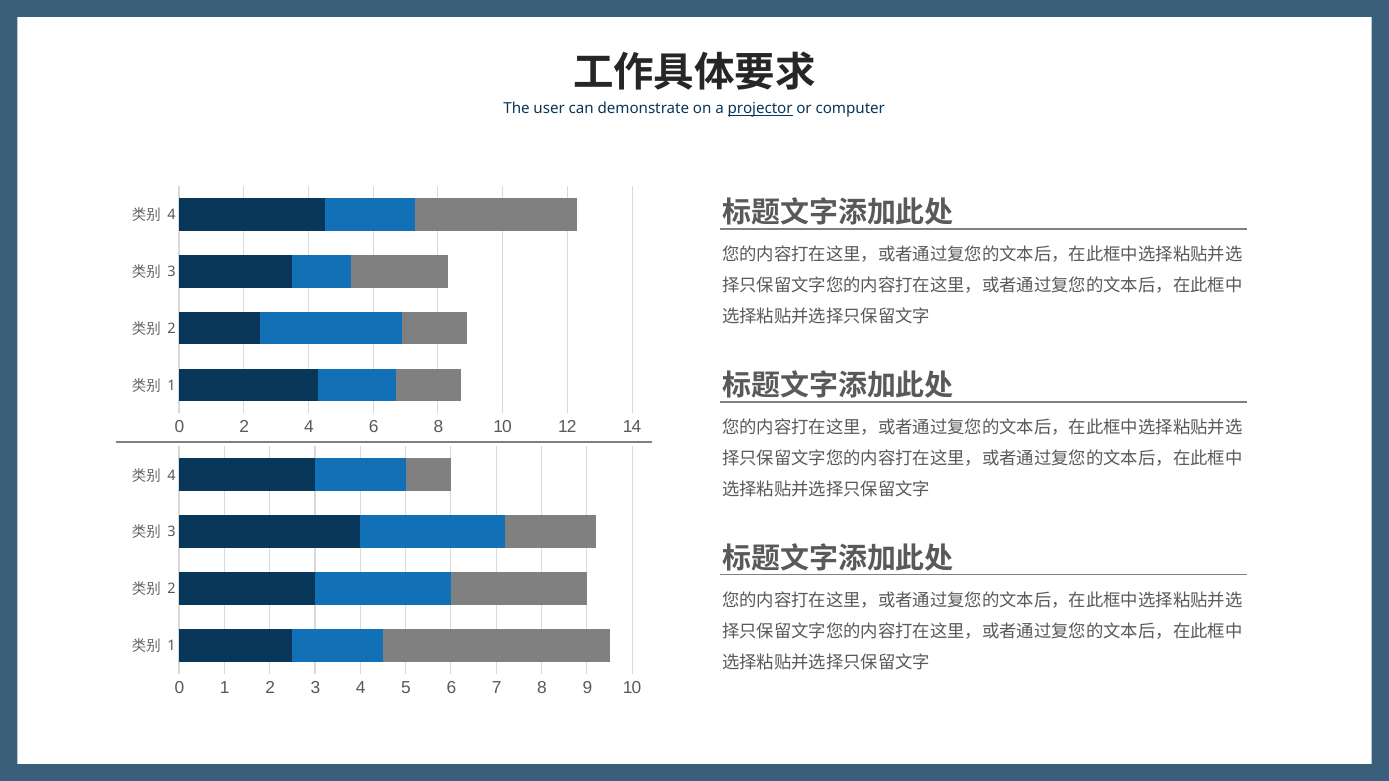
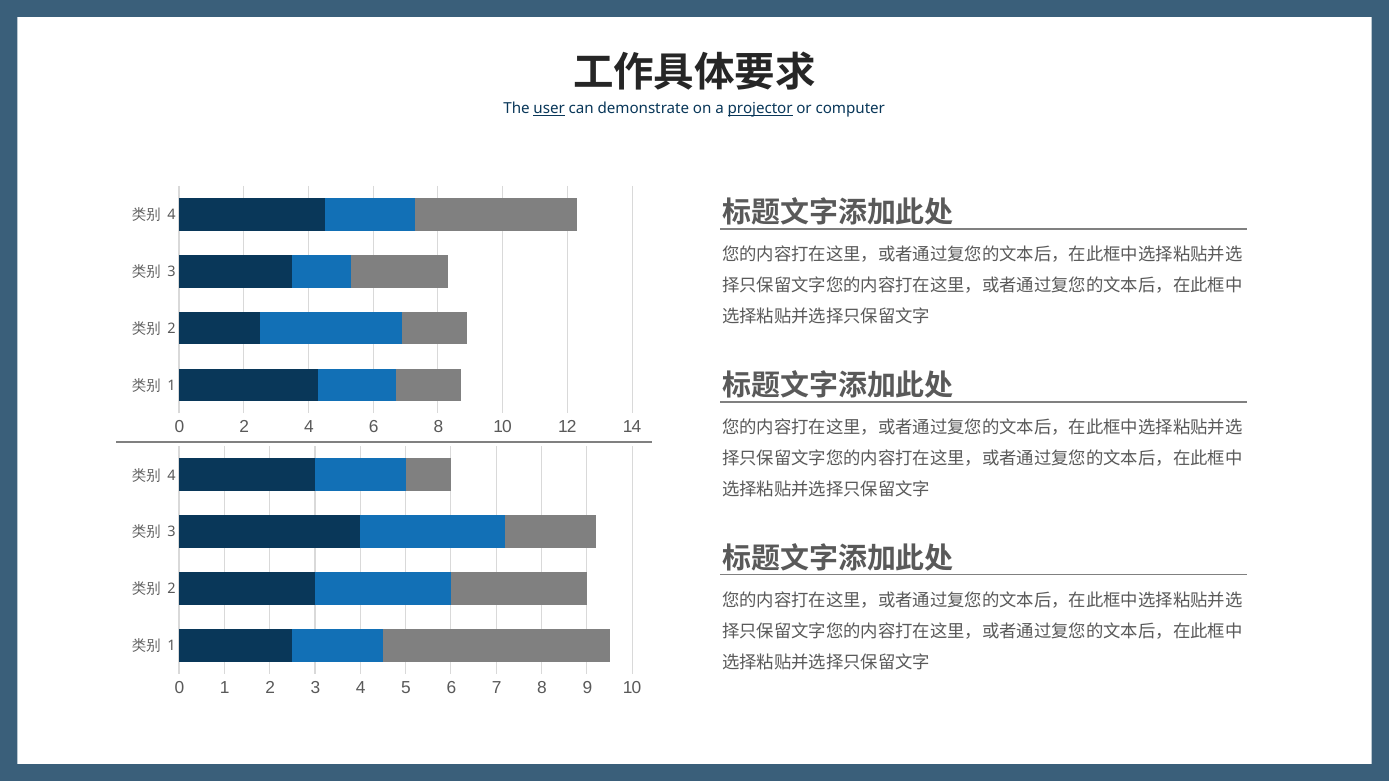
user underline: none -> present (549, 109)
